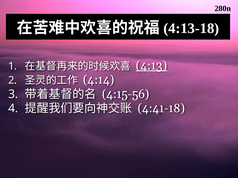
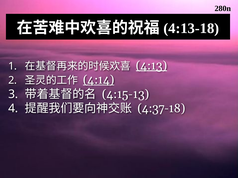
4:14 underline: none -> present (99, 80)
4:15-56: 4:15-56 -> 4:15-13 (126, 94)
4:41-18: 4:41-18 -> 4:37-18 (161, 109)
